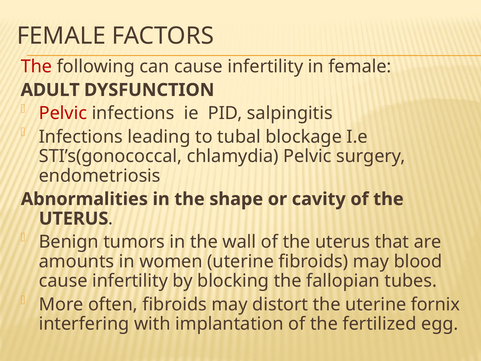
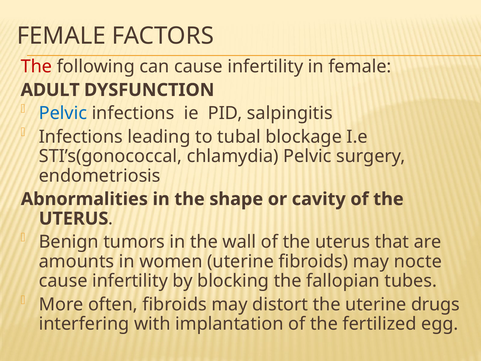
Pelvic colour: red -> blue (63, 113)
blood: blood -> nocte (418, 261)
fornix: fornix -> drugs (435, 304)
